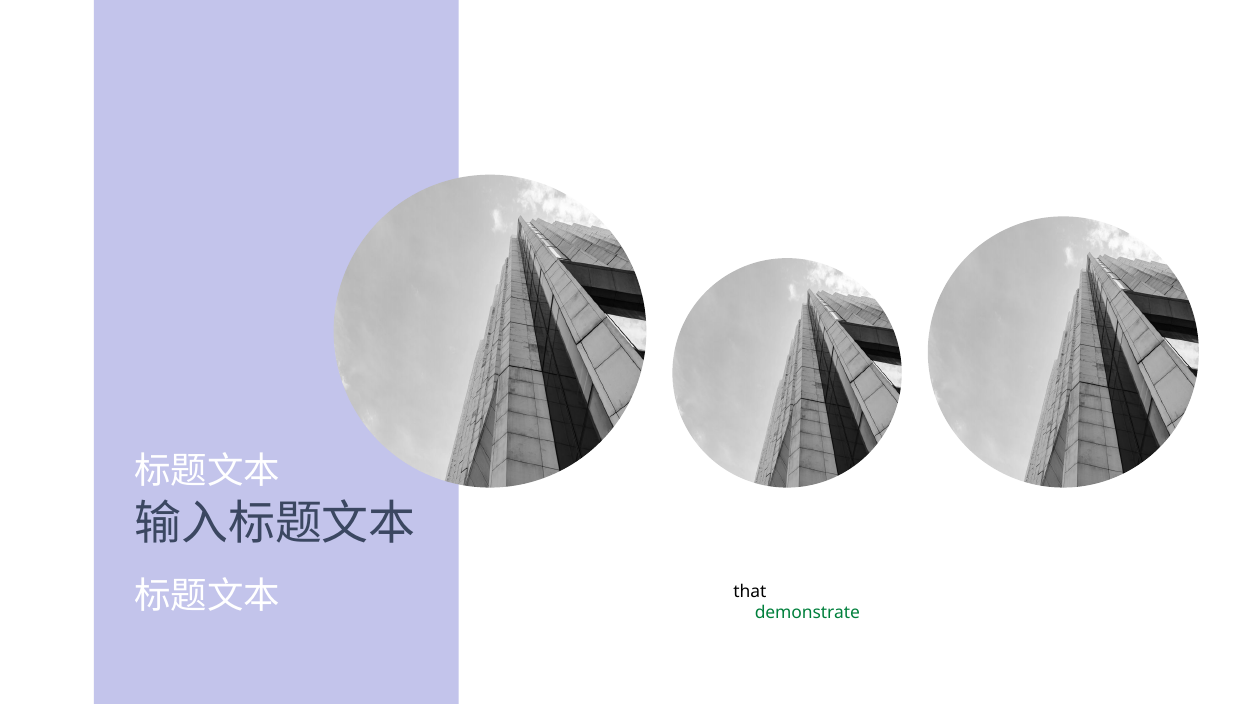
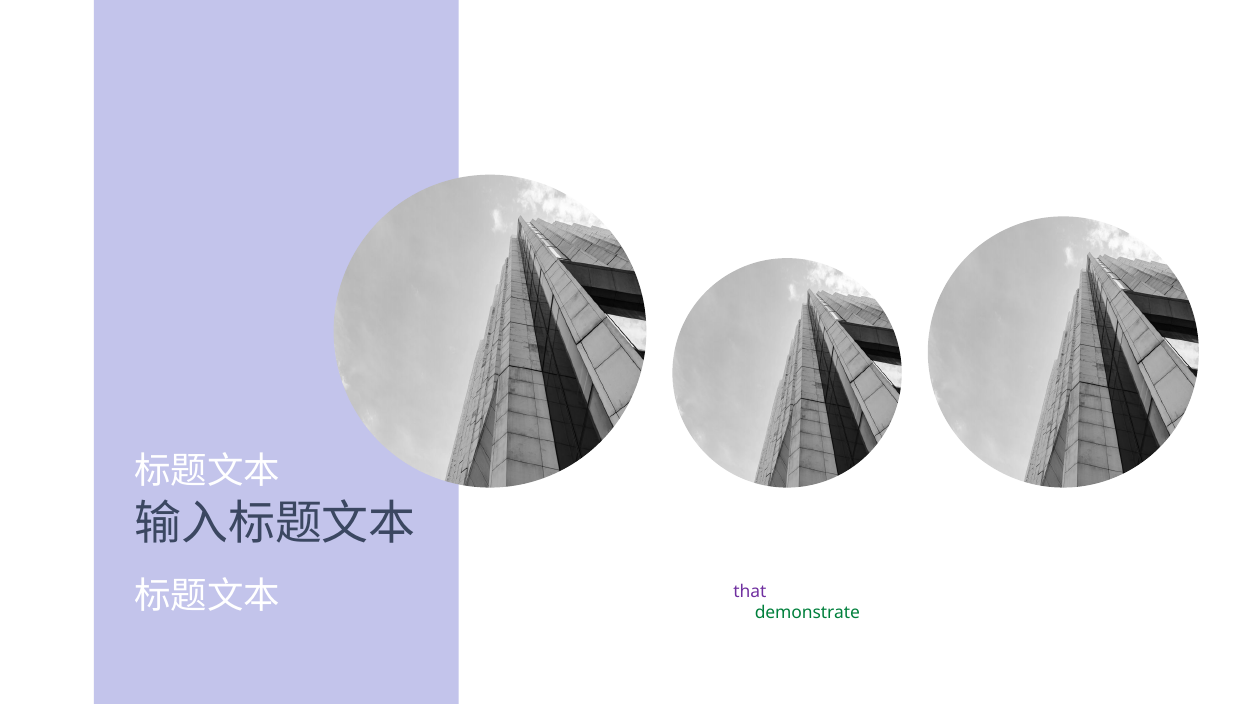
that colour: black -> purple (750, 591)
